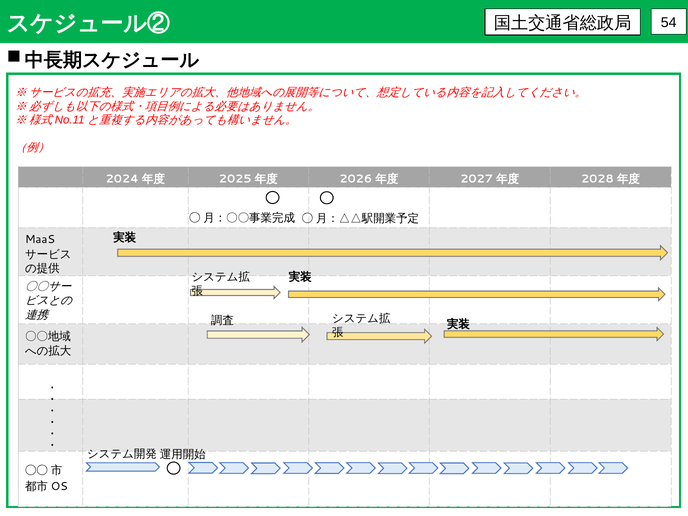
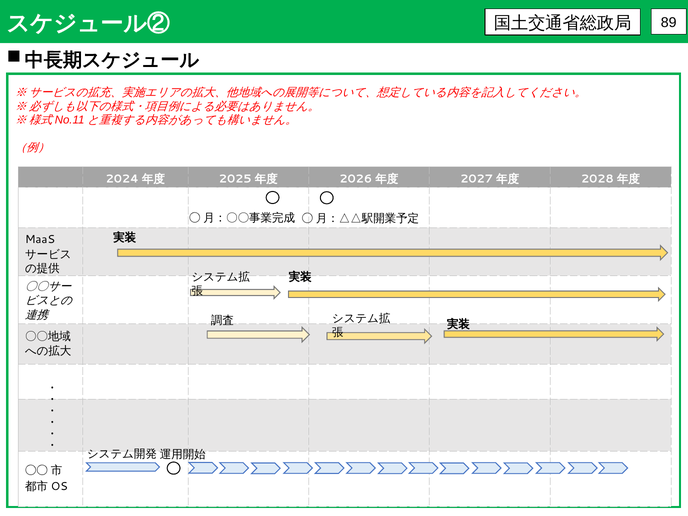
54: 54 -> 89 (669, 22)
